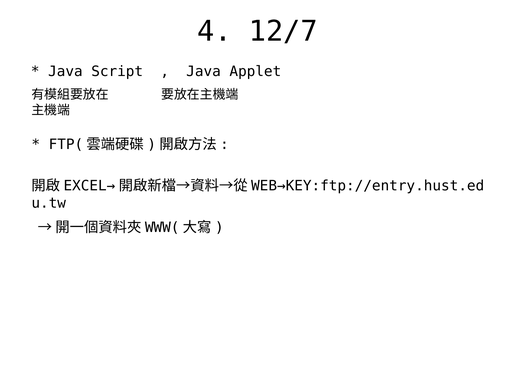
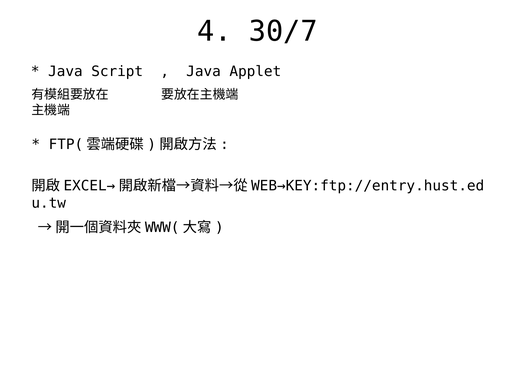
12/7: 12/7 -> 30/7 (283, 31)
